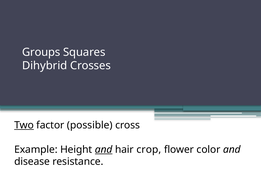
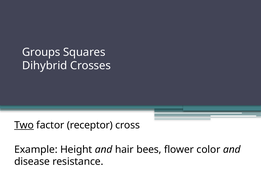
possible: possible -> receptor (90, 126)
and underline: present -> none (104, 150)
crop: crop -> bees (149, 150)
